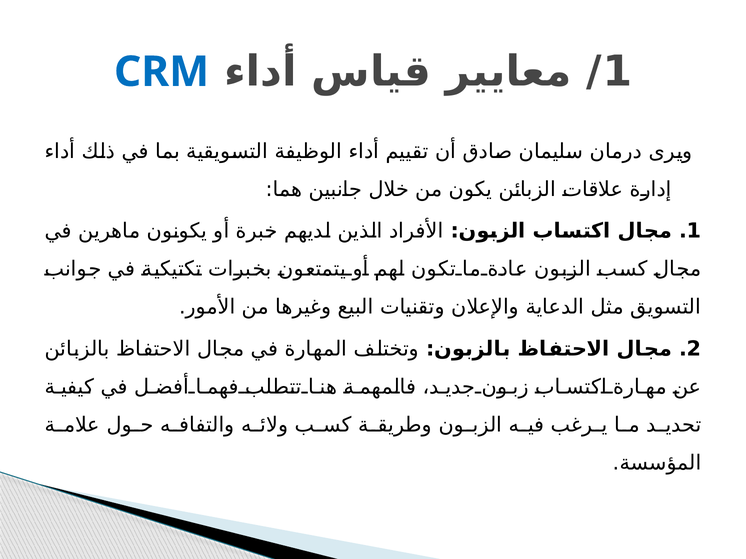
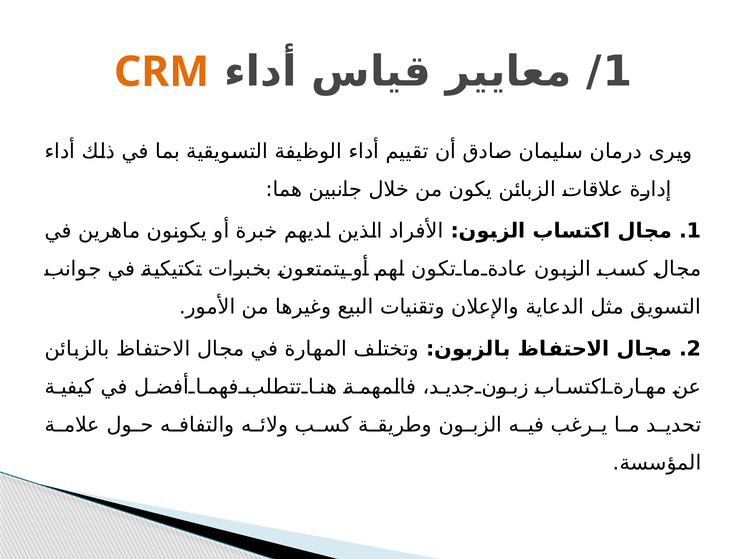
CRM colour: blue -> orange (162, 72)
